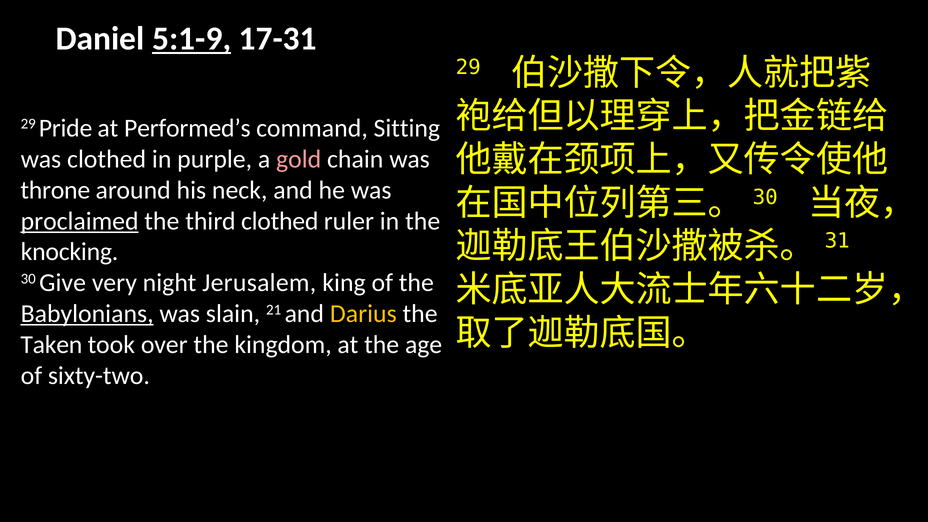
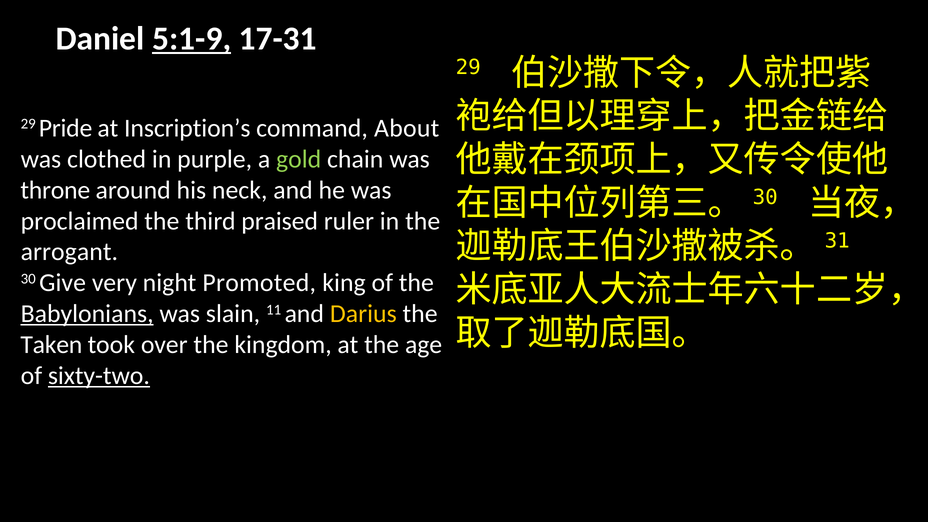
Performed’s: Performed’s -> Inscription’s (187, 128)
Sitting: Sitting -> About (407, 128)
gold colour: pink -> light green (299, 159)
proclaimed underline: present -> none (80, 221)
third clothed: clothed -> praised (280, 221)
knocking: knocking -> arrogant (69, 252)
Jerusalem: Jerusalem -> Promoted (259, 283)
21: 21 -> 11 (274, 310)
sixty-two underline: none -> present (99, 376)
